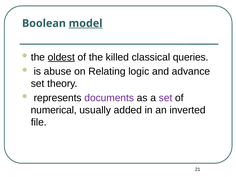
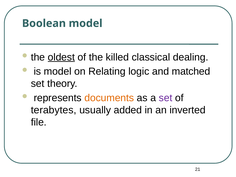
model underline: present -> none (86, 23)
queries: queries -> dealing (191, 57)
is abuse: abuse -> model (58, 71)
advance: advance -> matched (191, 71)
documents colour: purple -> orange (109, 98)
numerical: numerical -> terabytes (54, 110)
